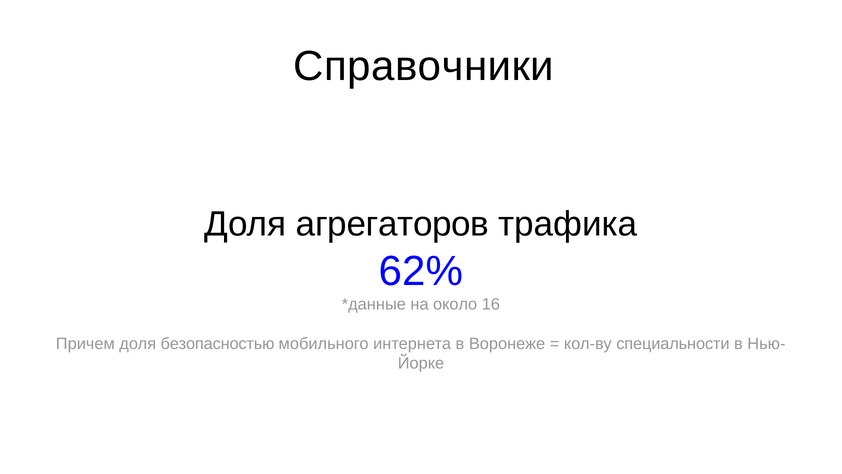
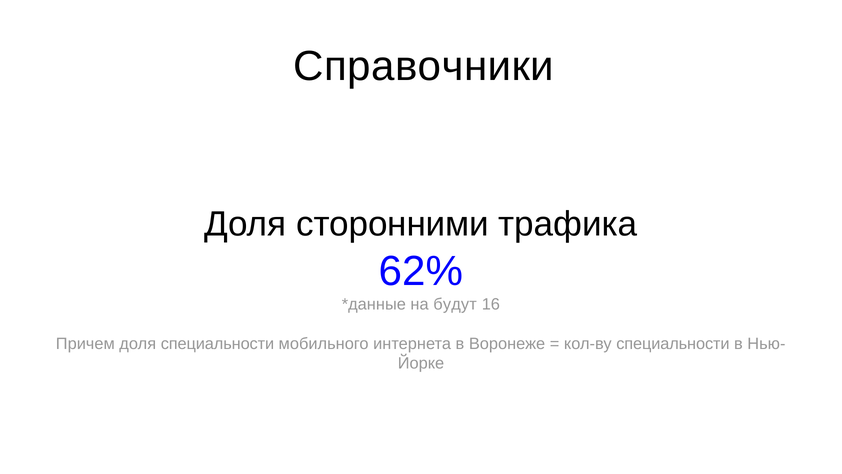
агрегаторов: агрегаторов -> сторонними (392, 224)
около: около -> будут (455, 304)
доля безопасностью: безопасностью -> специальности (217, 344)
